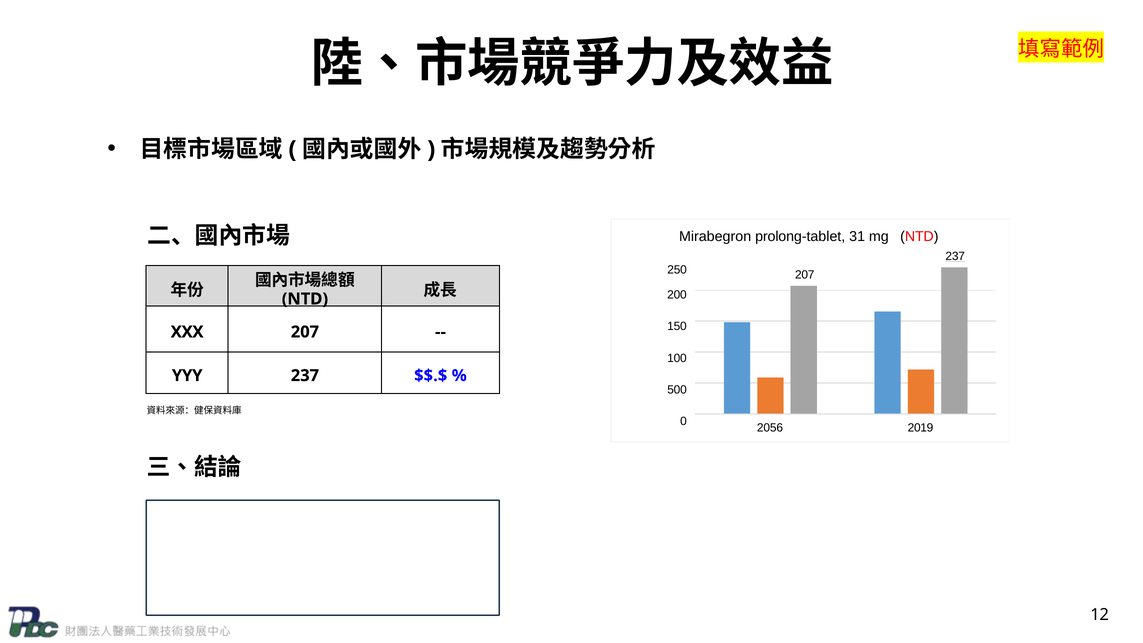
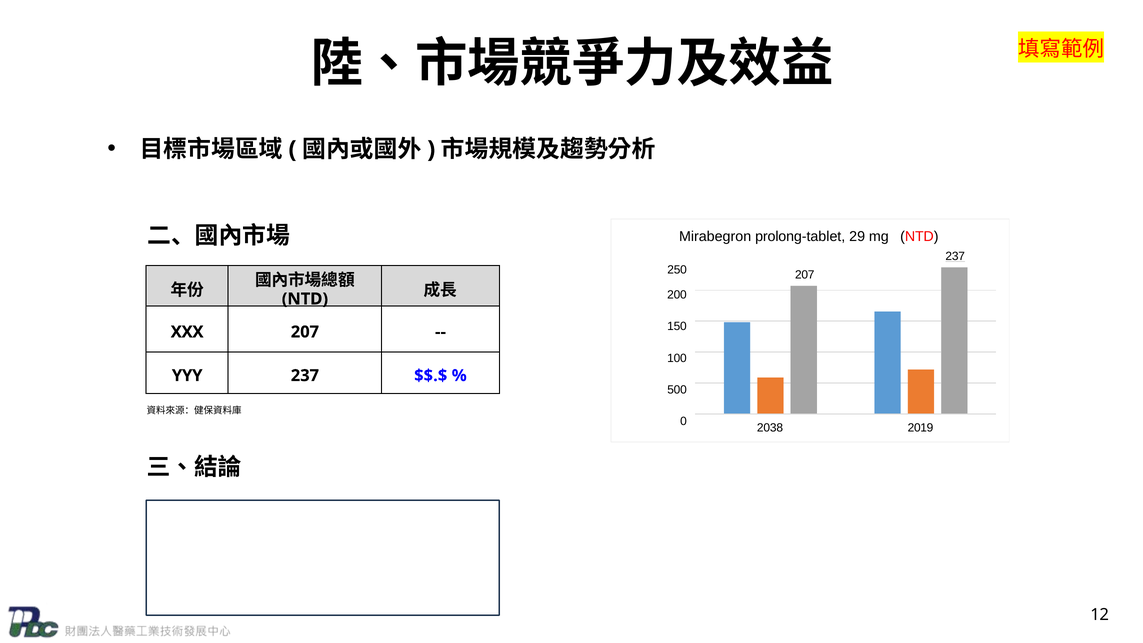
31: 31 -> 29 (857, 237)
2056: 2056 -> 2038 (770, 428)
